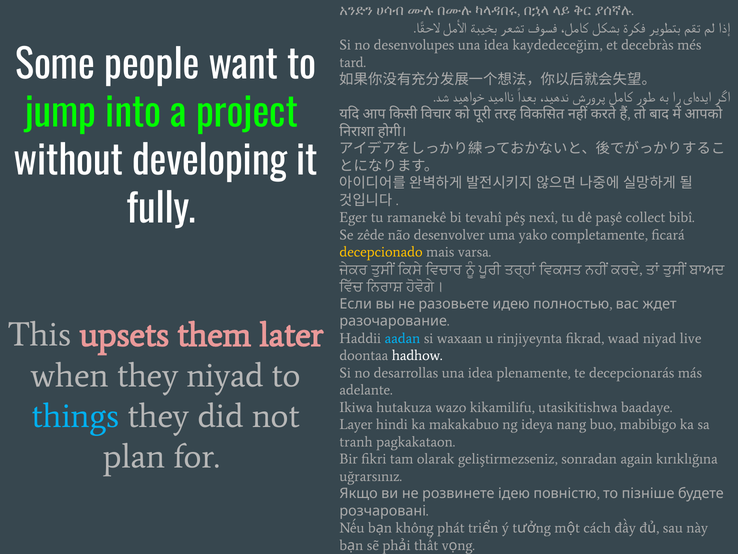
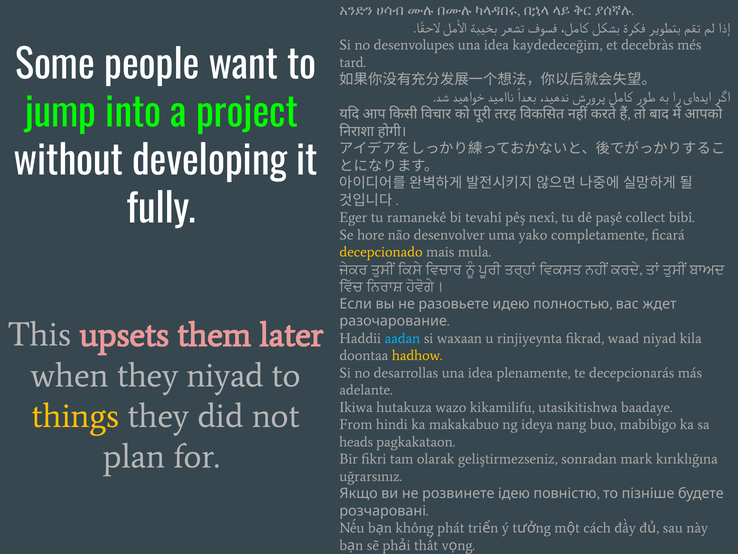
zêde: zêde -> hore (371, 235)
varsa: varsa -> mula (474, 252)
live: live -> kila (691, 338)
hadhow colour: white -> yellow (417, 355)
things colour: light blue -> yellow (76, 416)
Layer: Layer -> From (356, 424)
tranh: tranh -> heads (356, 441)
again: again -> mark (636, 459)
